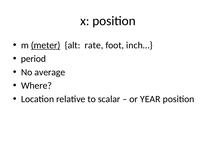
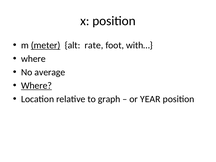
inch…: inch… -> with… (139, 45)
period: period -> where (33, 59)
Where underline: none -> present (36, 86)
scalar: scalar -> graph (109, 99)
